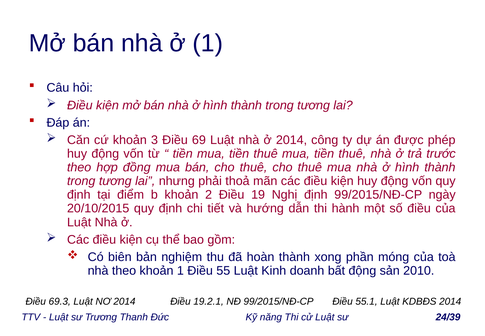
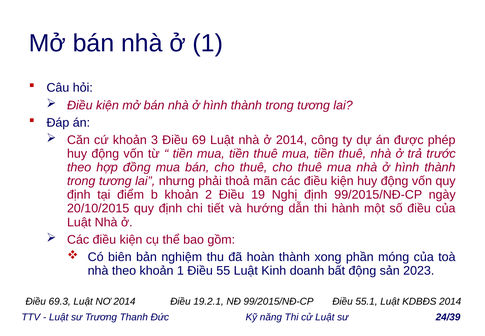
2010: 2010 -> 2023 (419, 271)
